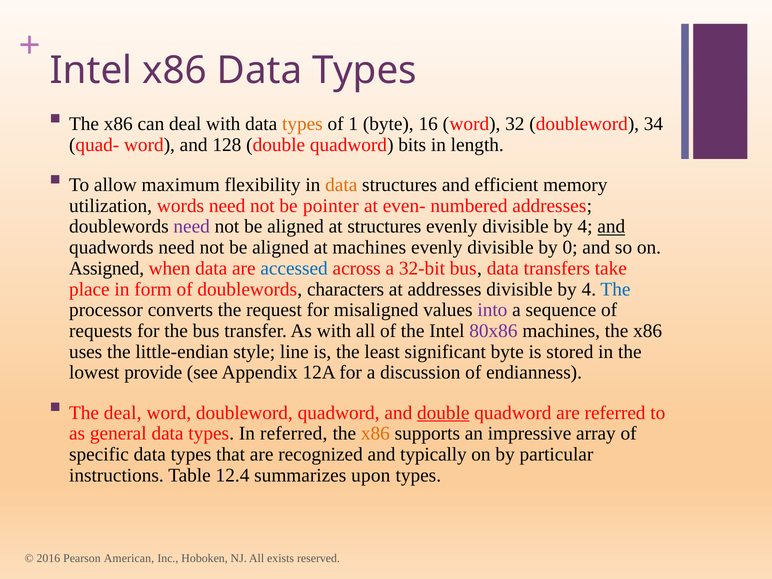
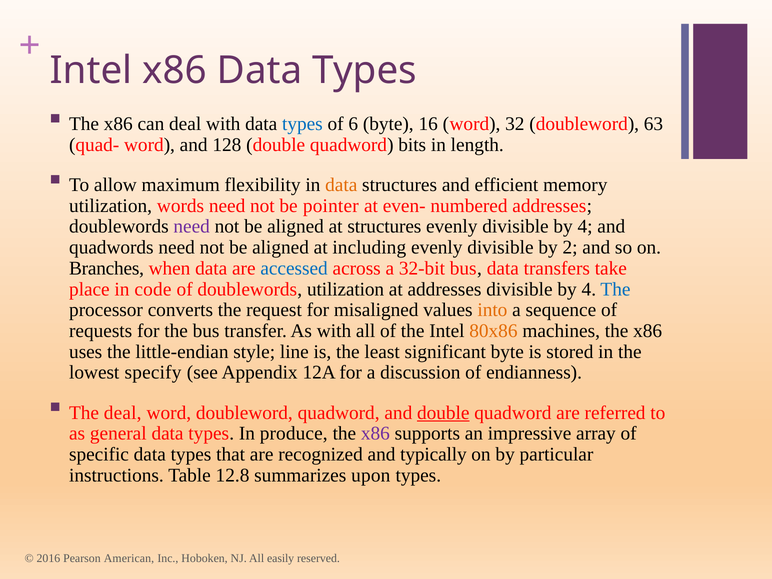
types colour: orange -> blue (302, 124)
1: 1 -> 6 (353, 124)
34: 34 -> 63 (653, 124)
and underline: present -> none (611, 227)
at machines: machines -> including (369, 247)
0: 0 -> 2 (570, 247)
Assigned: Assigned -> Branches (107, 268)
form: form -> code (153, 289)
doublewords characters: characters -> utilization (346, 289)
into colour: purple -> orange (492, 310)
80x86 colour: purple -> orange (493, 331)
provide: provide -> specify (153, 373)
In referred: referred -> produce (294, 434)
x86 colour: orange -> purple (375, 434)
12.4: 12.4 -> 12.8 (233, 475)
exists: exists -> easily (281, 559)
